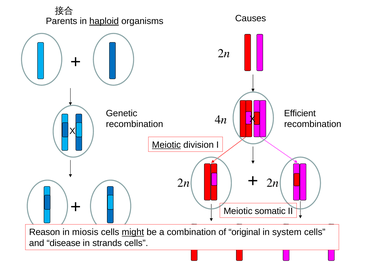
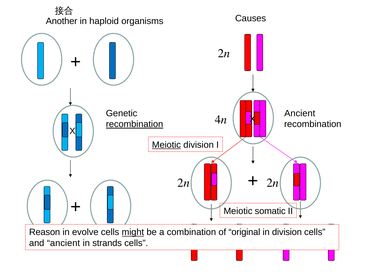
Parents: Parents -> Another (62, 21)
haploid underline: present -> none (104, 21)
Efficient: Efficient -> Ancient (300, 113)
recombination underline: none -> present (135, 124)
miosis: miosis -> evolve (85, 232)
in system: system -> division (287, 232)
and disease: disease -> ancient (63, 243)
